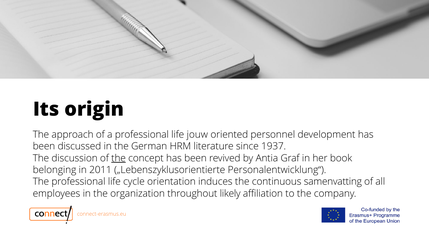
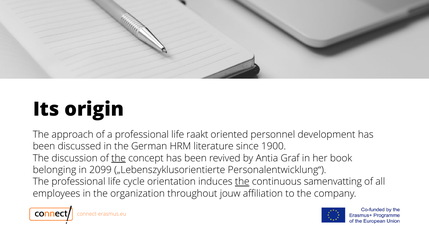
jouw: jouw -> raakt (197, 135)
1937: 1937 -> 1900 (274, 147)
2011: 2011 -> 2099 (100, 170)
the underline: none -> present (242, 182)
likely: likely -> jouw (230, 194)
